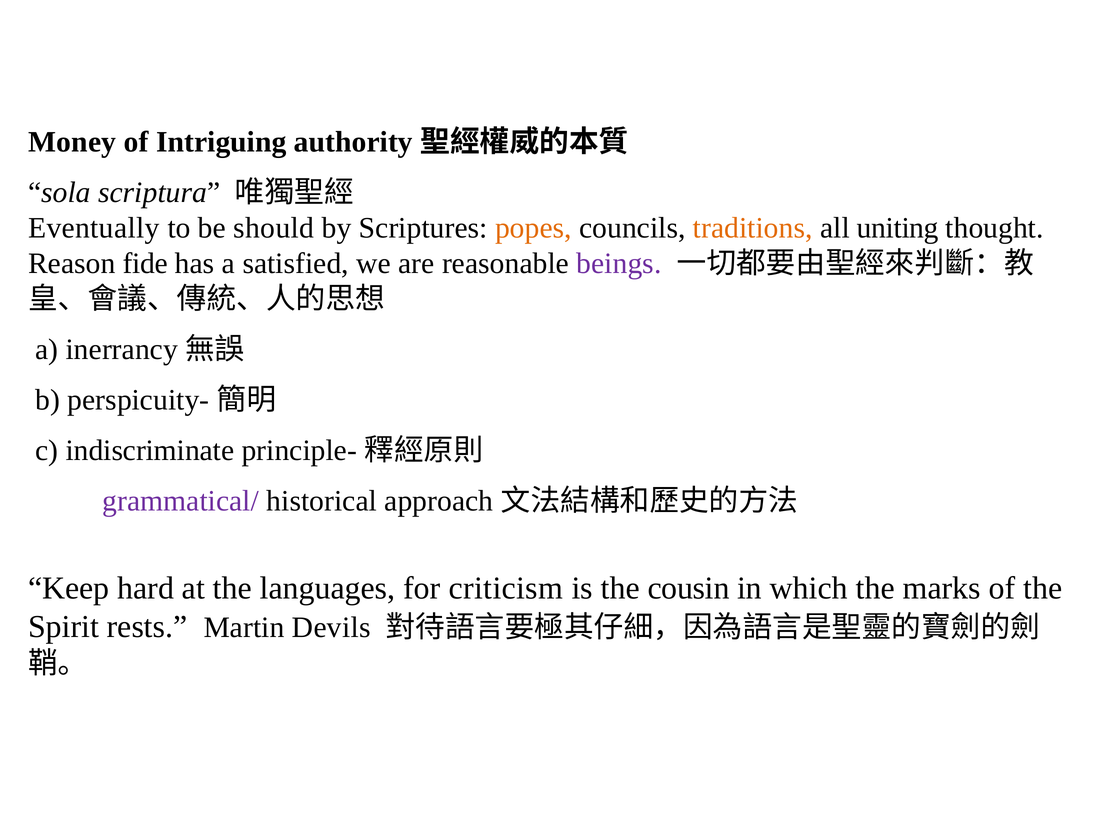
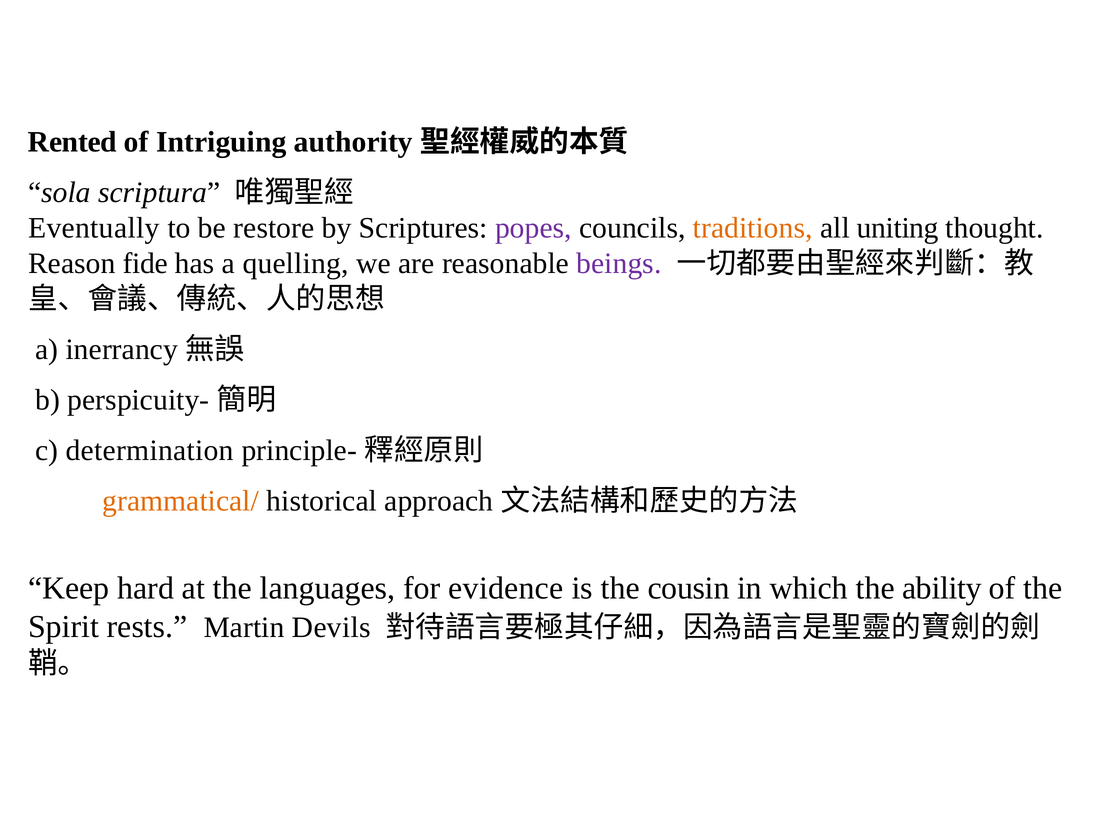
Money: Money -> Rented (72, 142)
should: should -> restore (274, 228)
popes colour: orange -> purple (533, 228)
satisfied: satisfied -> quelling (296, 264)
indiscriminate: indiscriminate -> determination (150, 451)
grammatical/ colour: purple -> orange (181, 501)
criticism: criticism -> evidence (506, 589)
marks: marks -> ability (942, 589)
